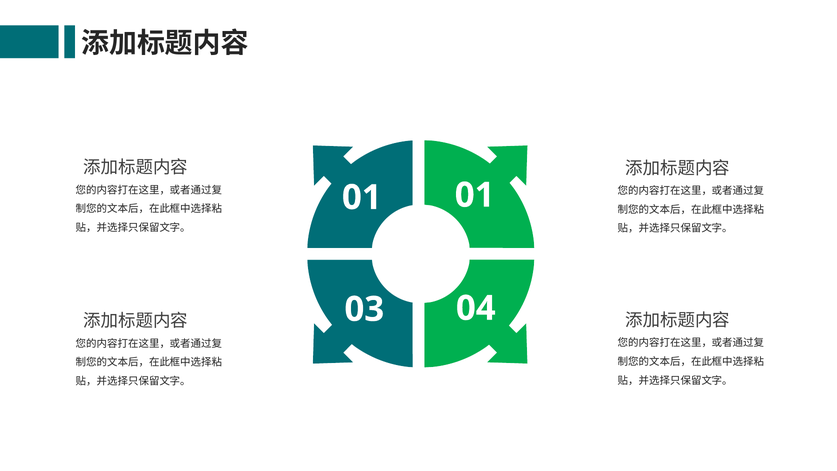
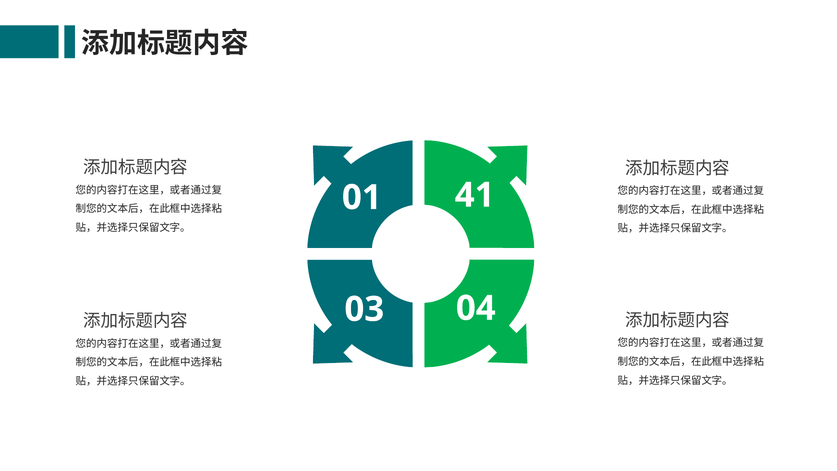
01 01: 01 -> 41 (475, 195)
